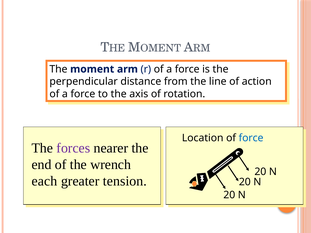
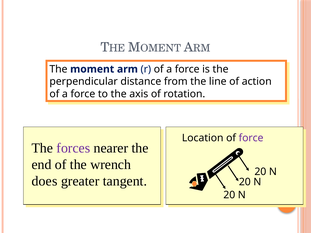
force colour: blue -> purple (251, 138)
each: each -> does (45, 181)
tension: tension -> tangent (125, 181)
